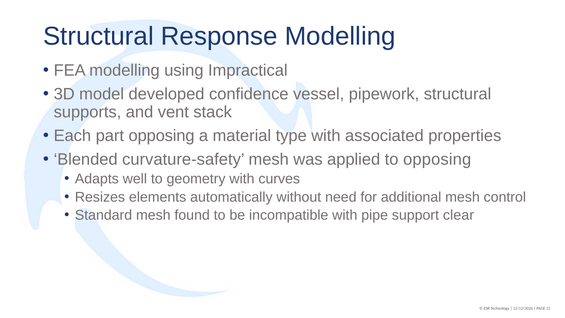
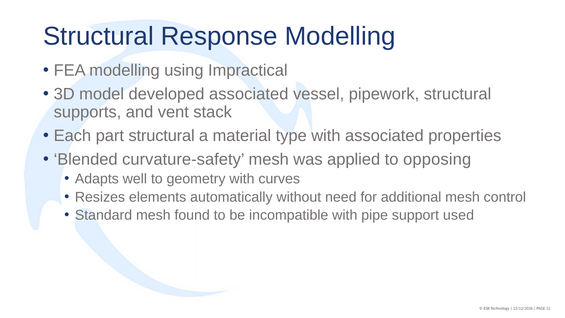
developed confidence: confidence -> associated (249, 94)
part opposing: opposing -> structural (162, 136)
clear: clear -> used (459, 215)
